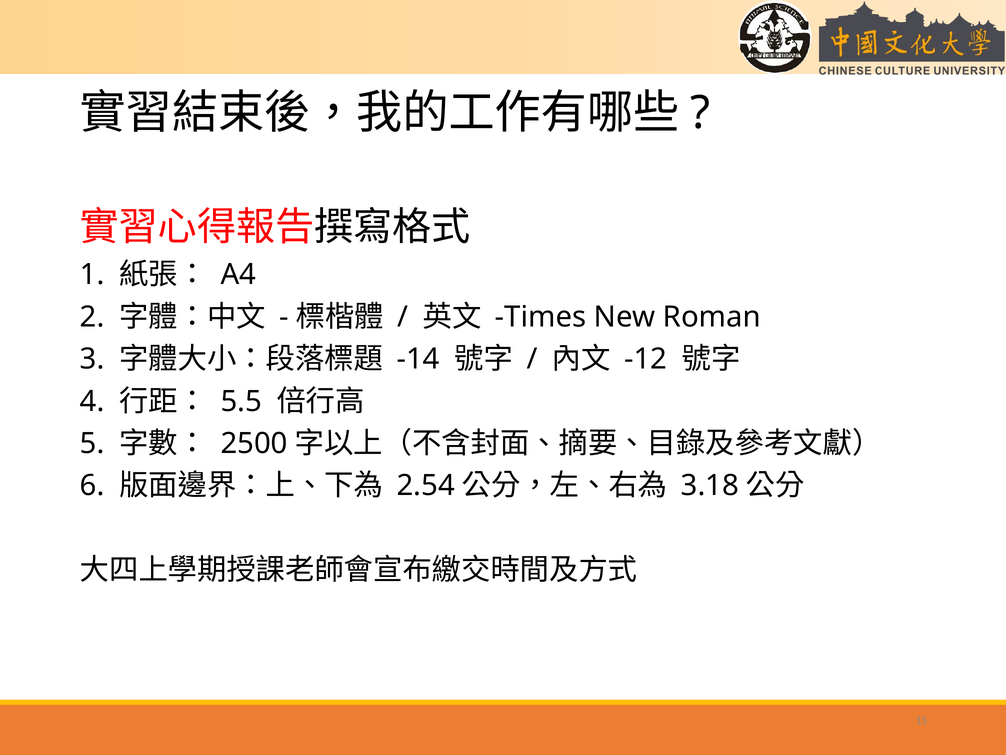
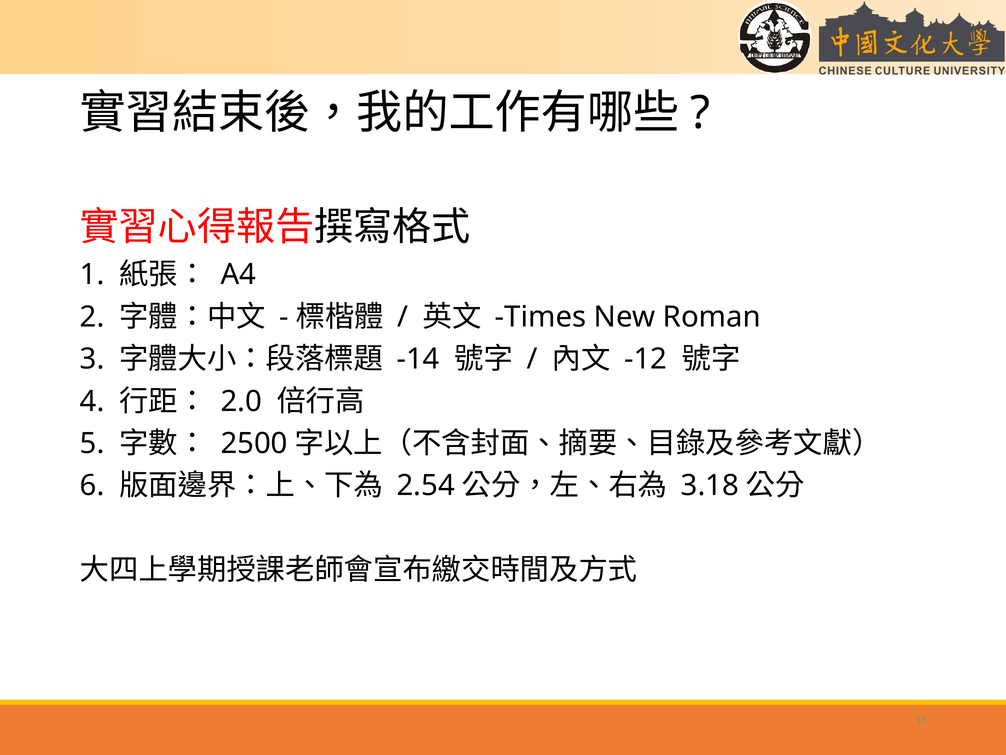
5.5: 5.5 -> 2.0 (241, 401)
